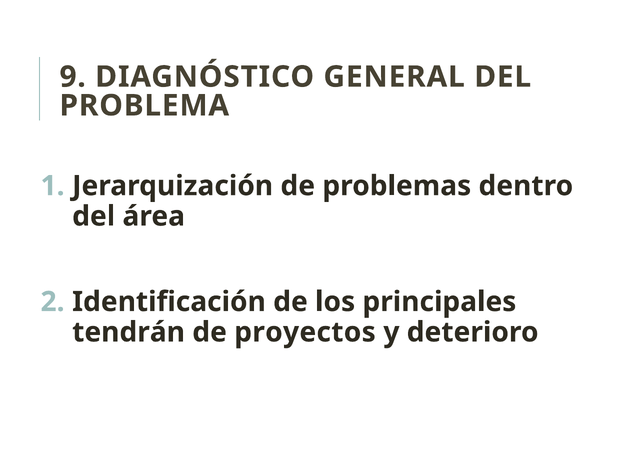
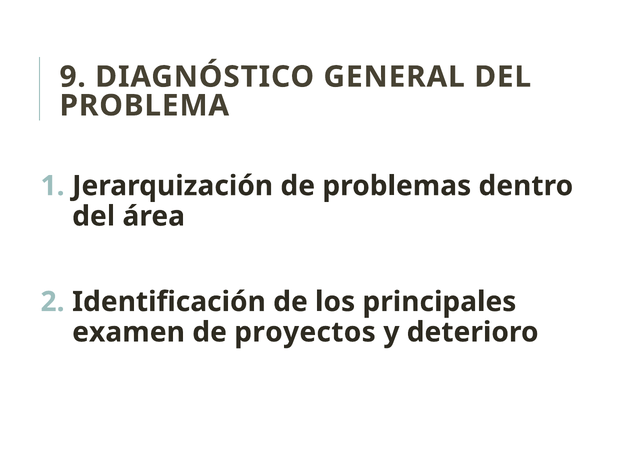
tendrán: tendrán -> examen (129, 332)
